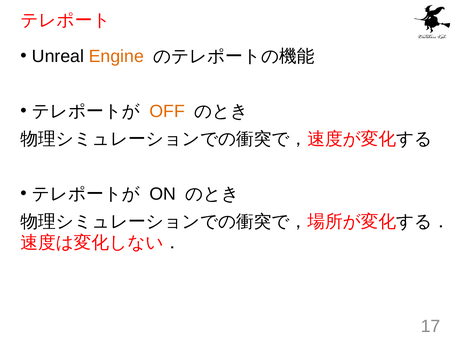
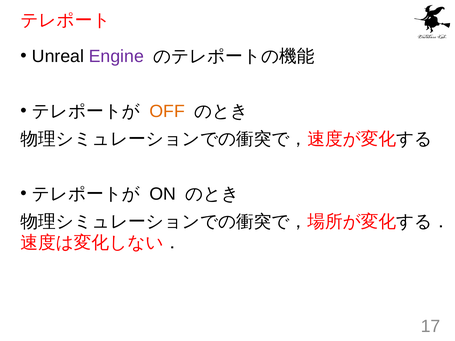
Engine colour: orange -> purple (116, 56)
